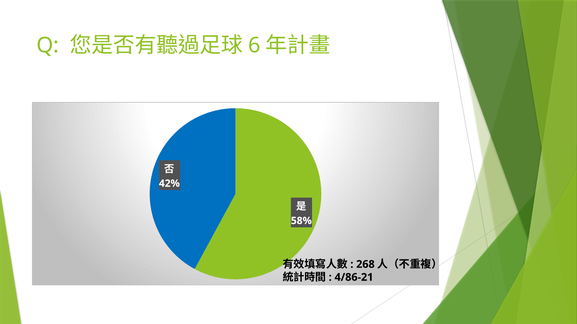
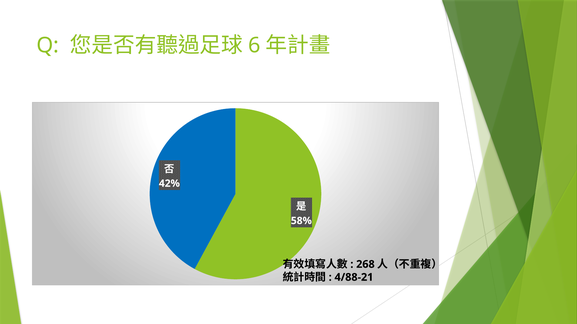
4/86-21: 4/86-21 -> 4/88-21 (354, 278)
